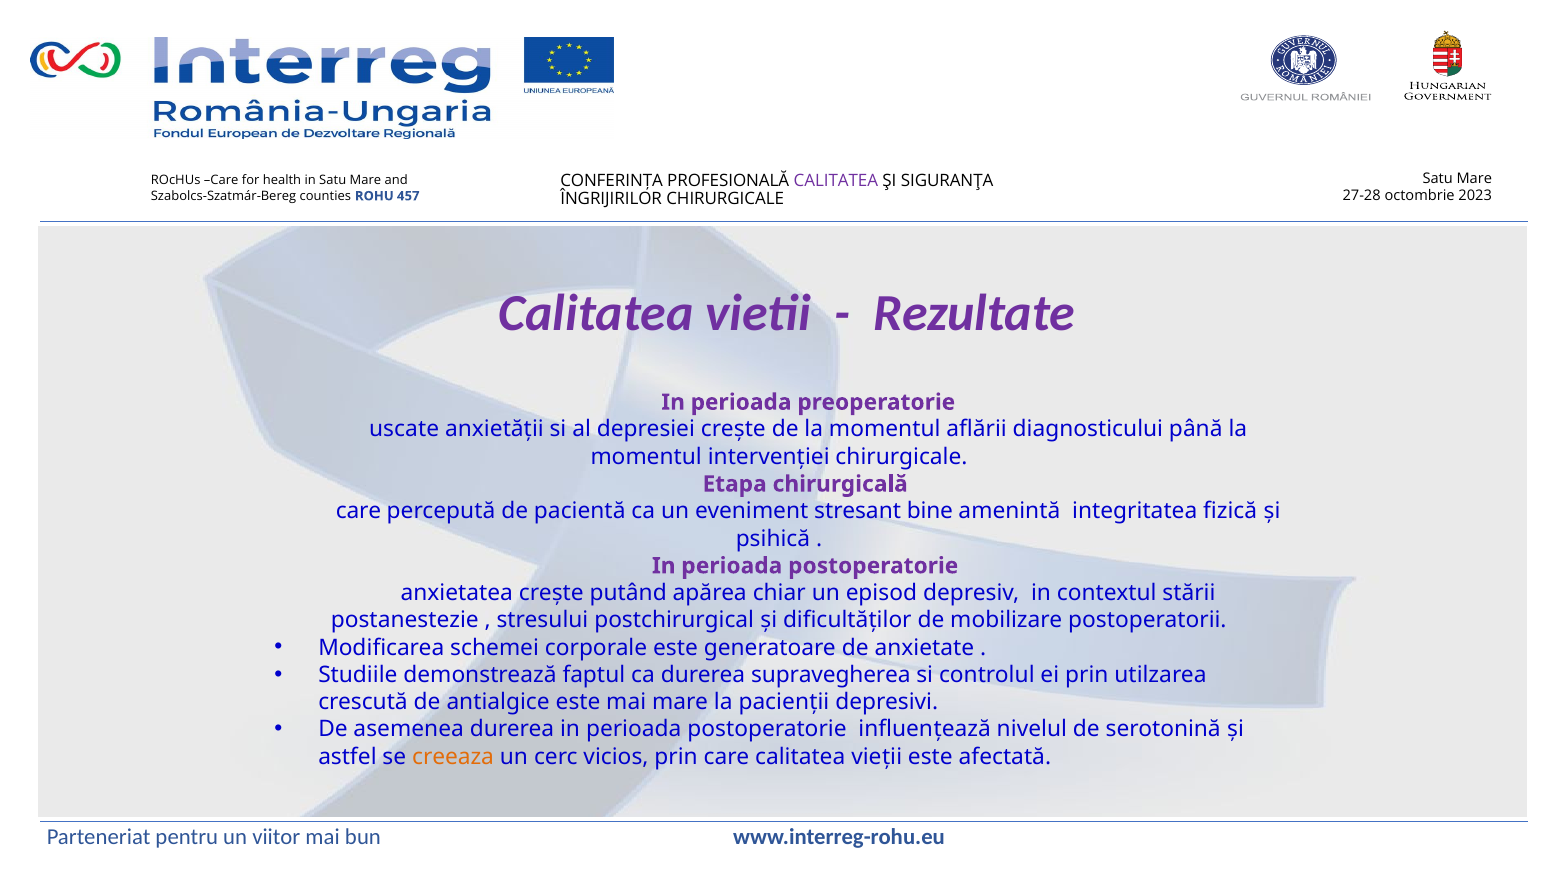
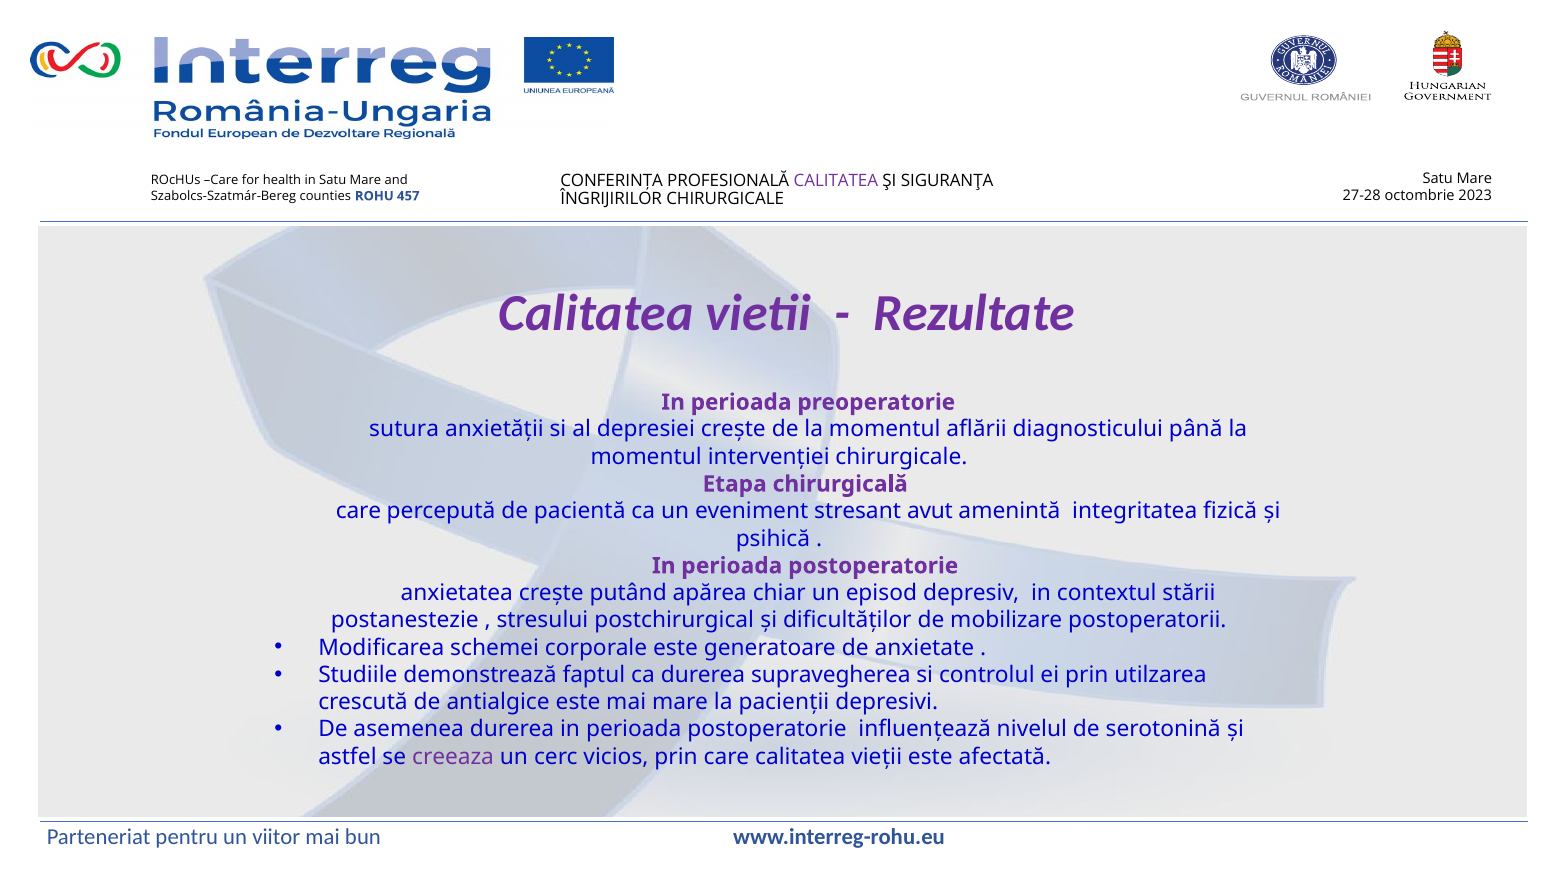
uscate: uscate -> sutura (404, 430)
bine: bine -> avut (930, 512)
creeaza colour: orange -> purple (453, 757)
